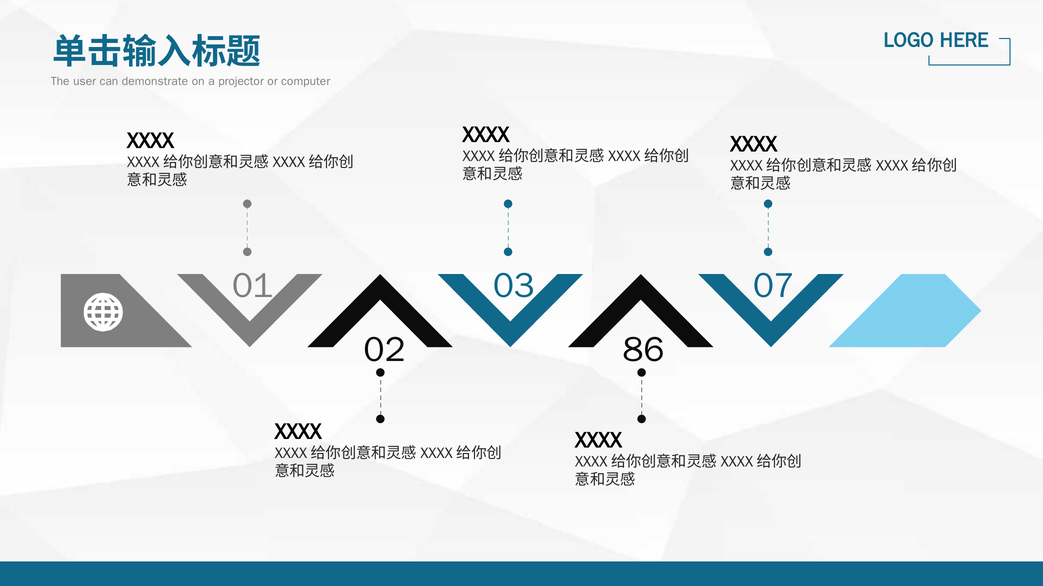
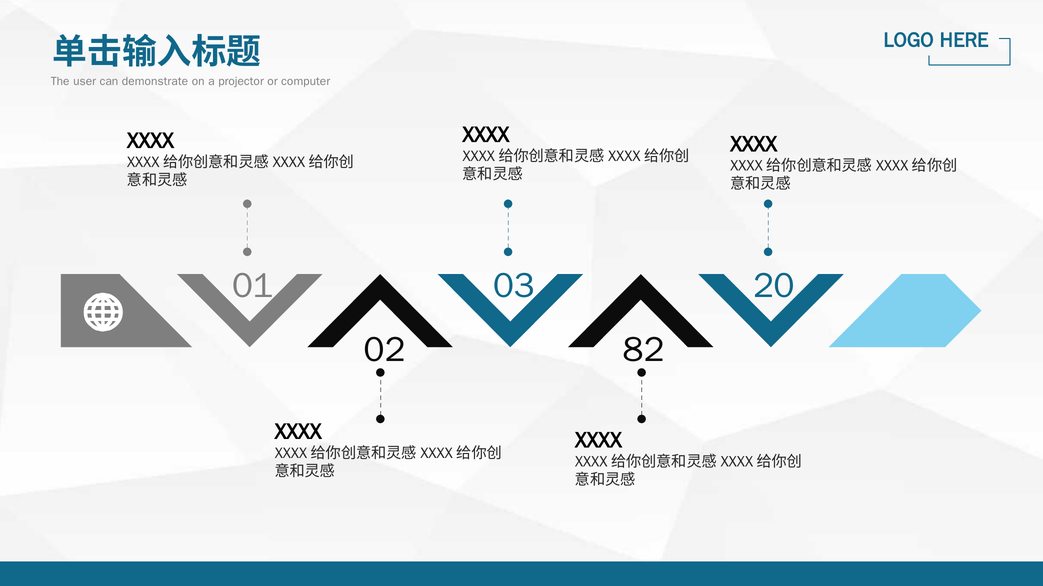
07: 07 -> 20 (774, 286)
86: 86 -> 82 (644, 350)
